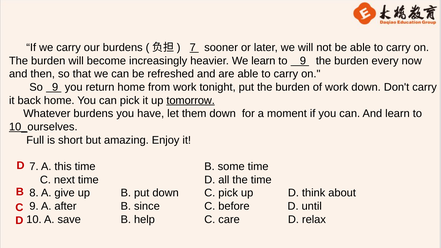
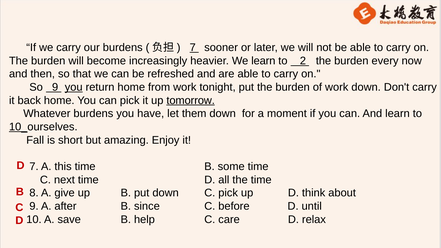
to 9: 9 -> 2 (303, 61)
you underline: none -> present (74, 87)
Full: Full -> Fall (35, 140)
